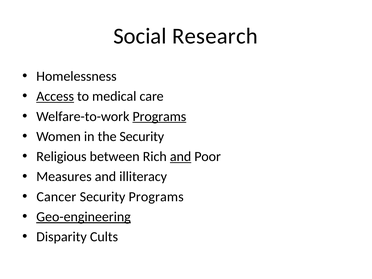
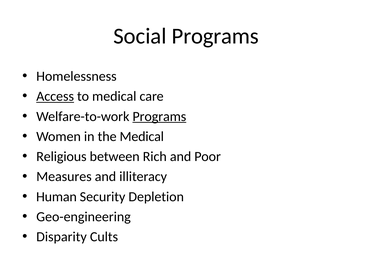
Social Research: Research -> Programs (215, 36)
the Security: Security -> Medical (142, 137)
and underline: present -> none (181, 157)
Cancer: Cancer -> Human (56, 197)
Security Programs: Programs -> Depletion (156, 197)
Geo-engineering underline: present -> none (84, 217)
